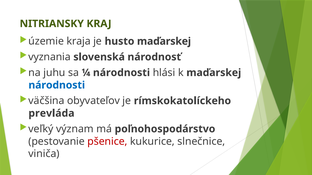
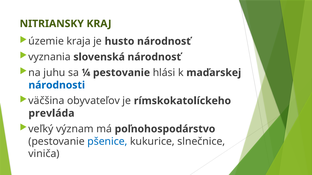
husto maďarskej: maďarskej -> národnosť (164, 41)
¼ národnosti: národnosti -> pestovanie (122, 73)
pšenice colour: red -> blue (107, 142)
